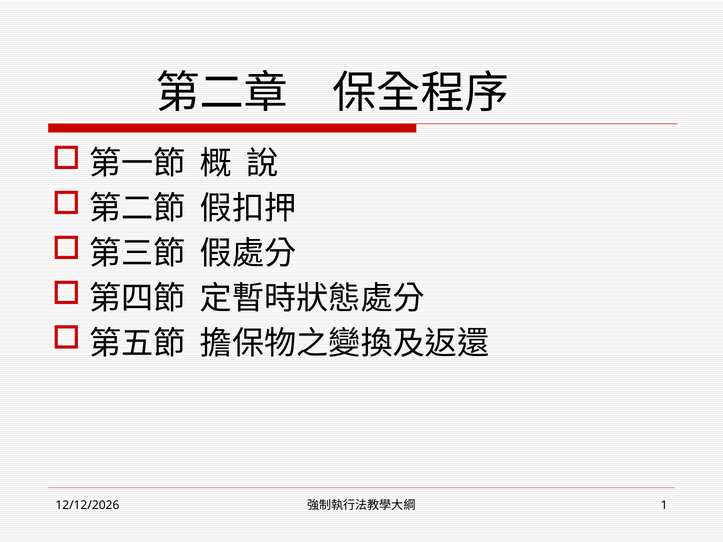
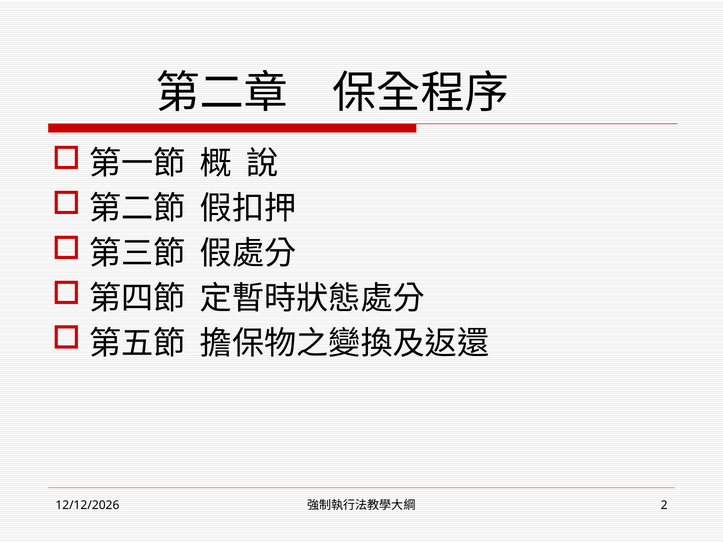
1: 1 -> 2 (664, 505)
